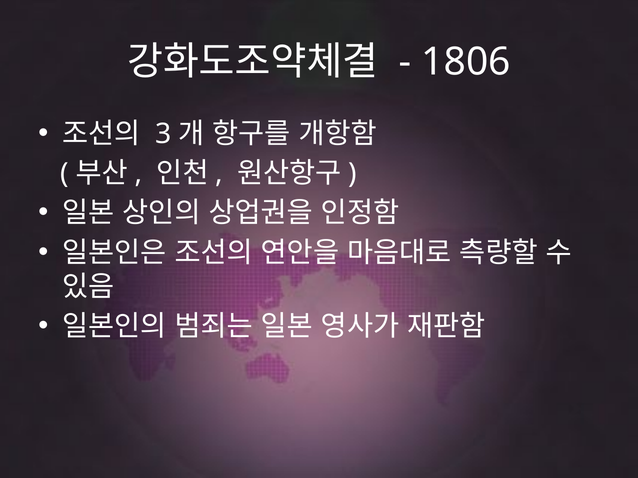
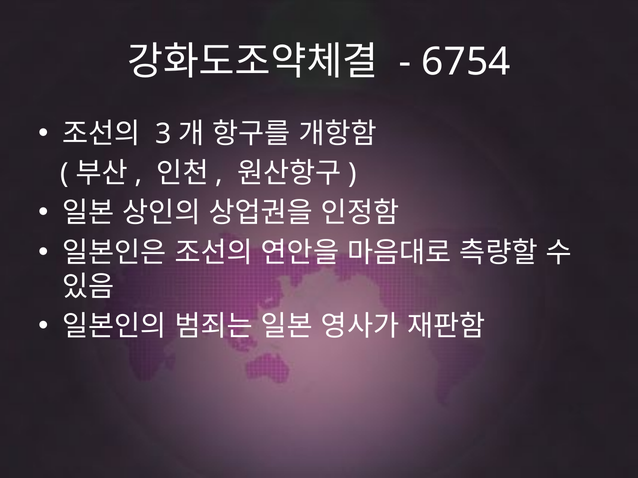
1806: 1806 -> 6754 (466, 62)
